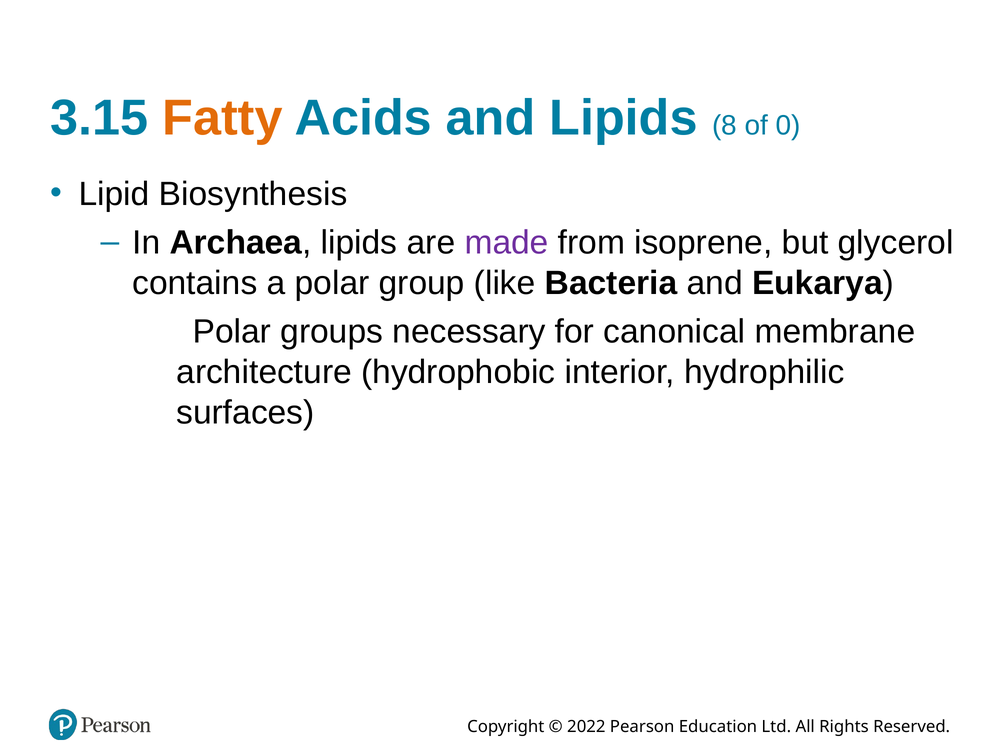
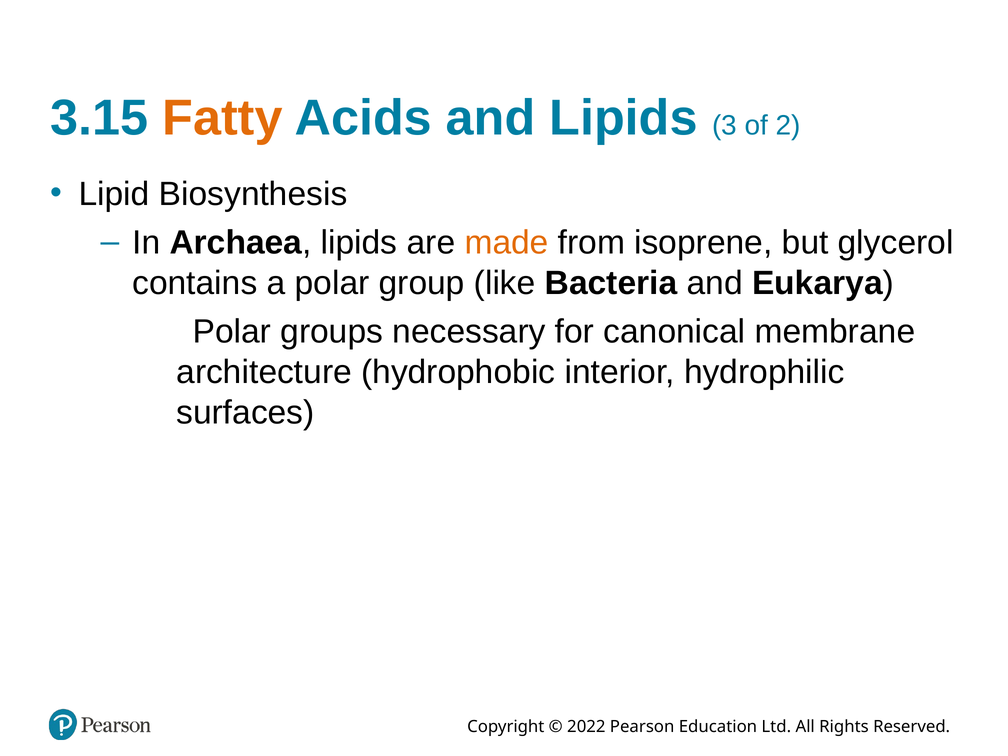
8: 8 -> 3 (725, 125)
0: 0 -> 2 (788, 125)
made colour: purple -> orange (507, 243)
